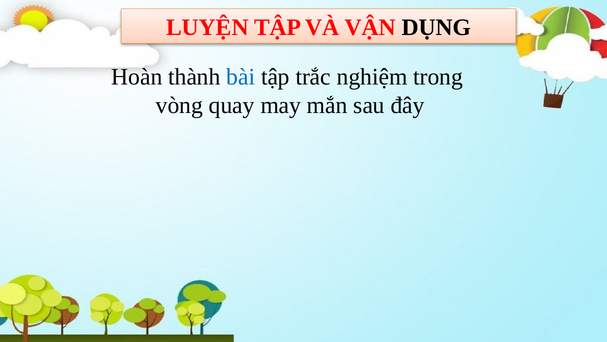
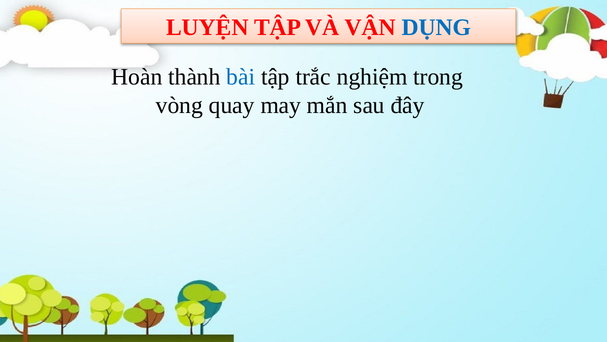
DỤNG colour: black -> blue (437, 28)
